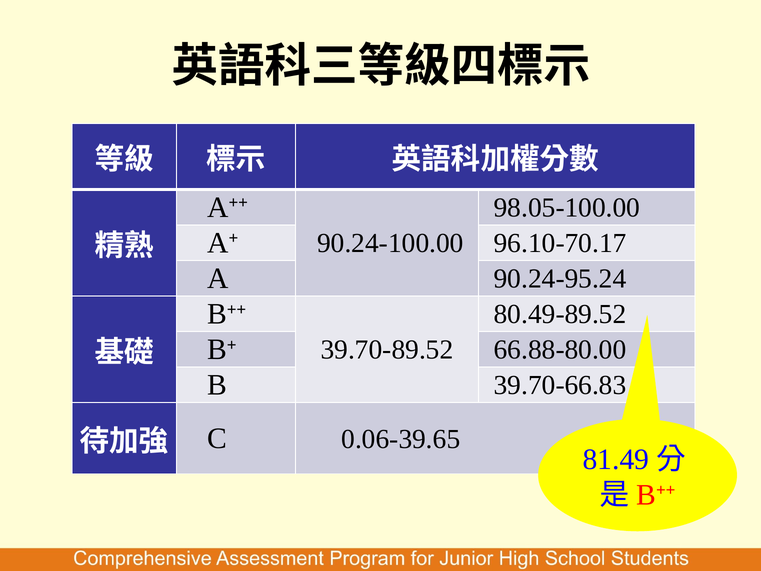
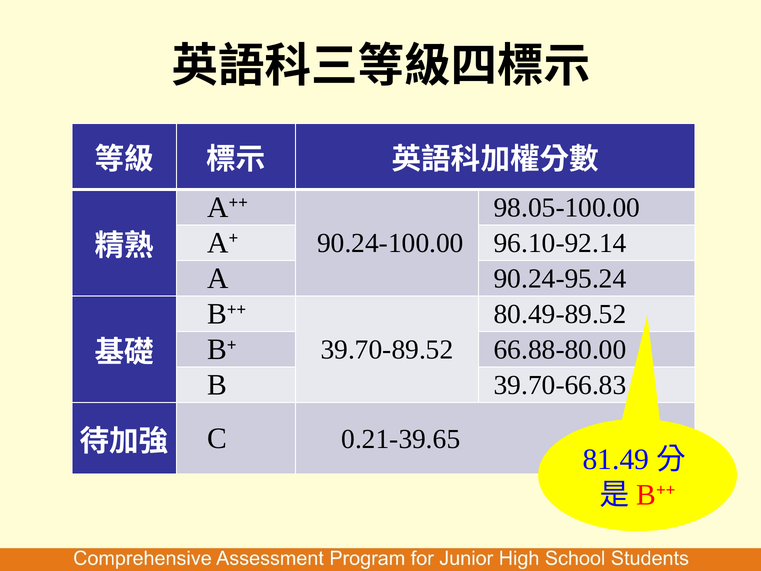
96.10-70.17: 96.10-70.17 -> 96.10-92.14 (560, 243)
0.06-39.65: 0.06-39.65 -> 0.21-39.65 (401, 439)
